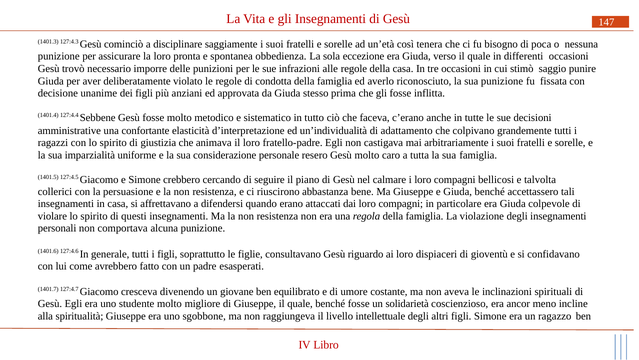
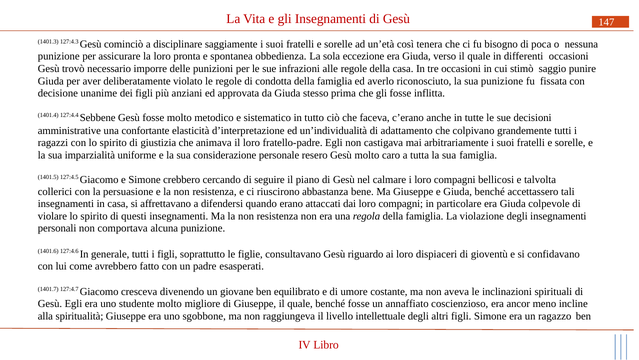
solidarietà: solidarietà -> annaffiato (407, 304)
